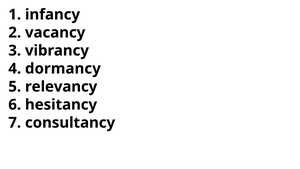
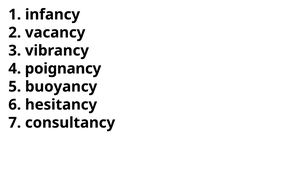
dormancy: dormancy -> poignancy (63, 69)
relevancy: relevancy -> buoyancy (61, 87)
